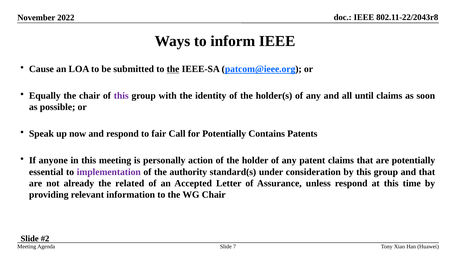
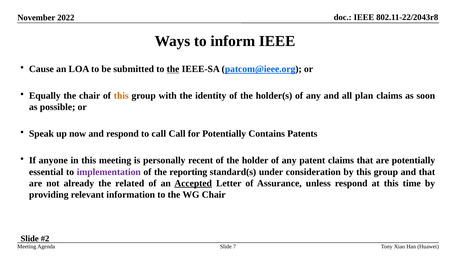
this colour: purple -> orange (121, 96)
until: until -> plan (364, 96)
to fair: fair -> call (159, 134)
action: action -> recent (201, 160)
authority: authority -> reporting (188, 172)
Accepted underline: none -> present (193, 183)
